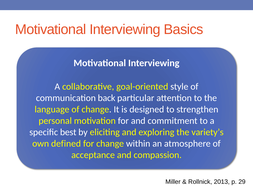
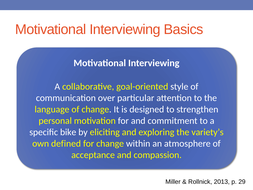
back: back -> over (107, 98)
best: best -> bike (68, 132)
